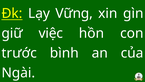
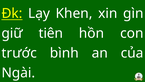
Vững: Vững -> Khen (74, 13)
việc: việc -> tiên (51, 33)
